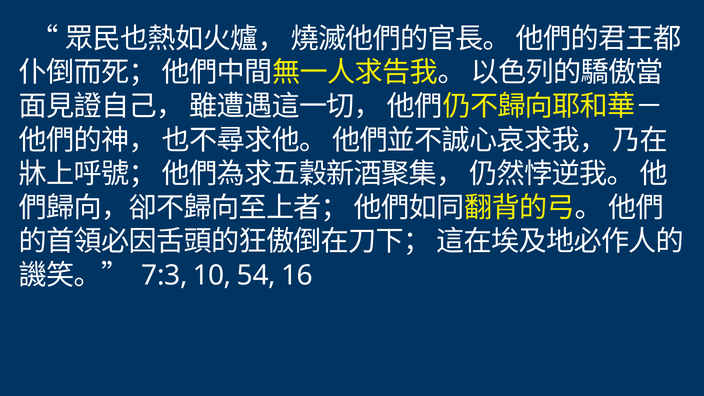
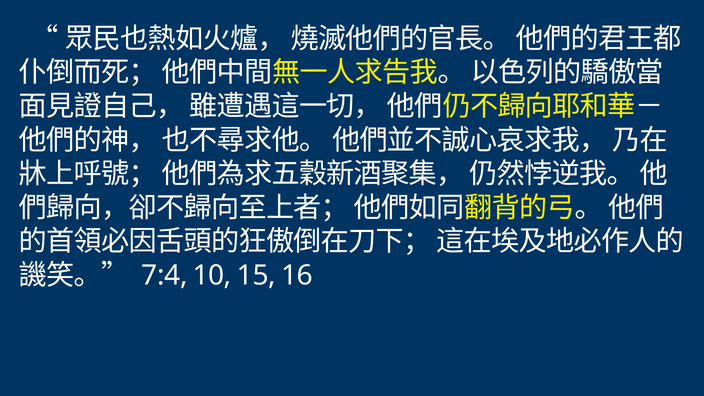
7:3: 7:3 -> 7:4 (165, 275)
54: 54 -> 15 (256, 275)
